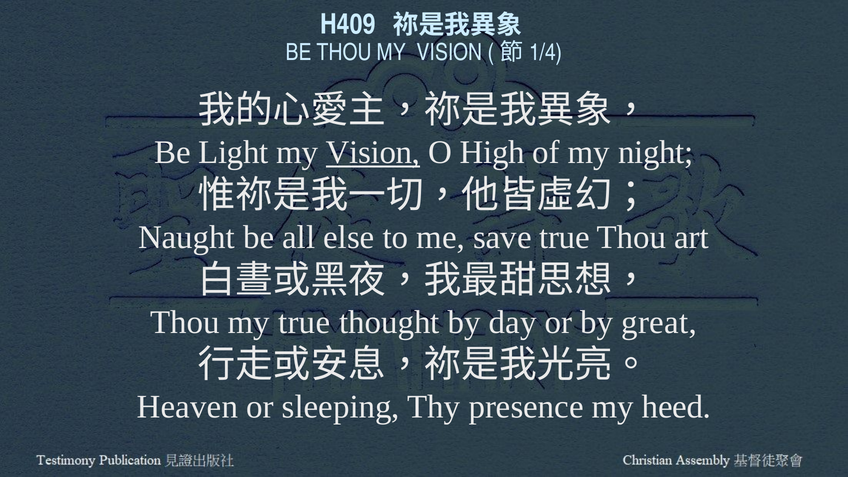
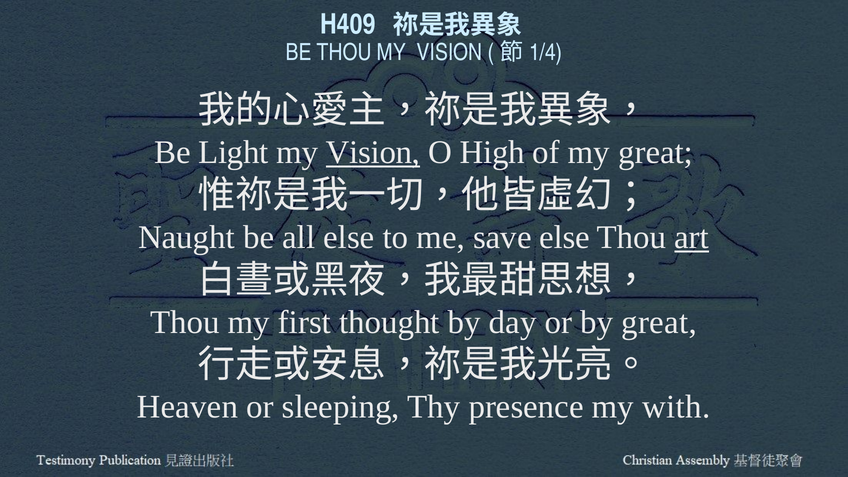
my night: night -> great (656, 153)
save true: true -> else (565, 237)
art underline: none -> present (692, 237)
my true: true -> first (304, 322)
heed: heed -> with (676, 407)
